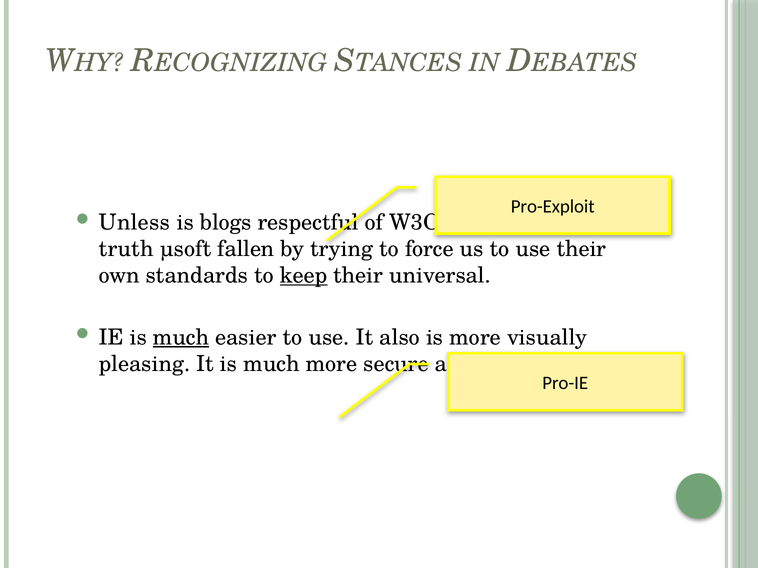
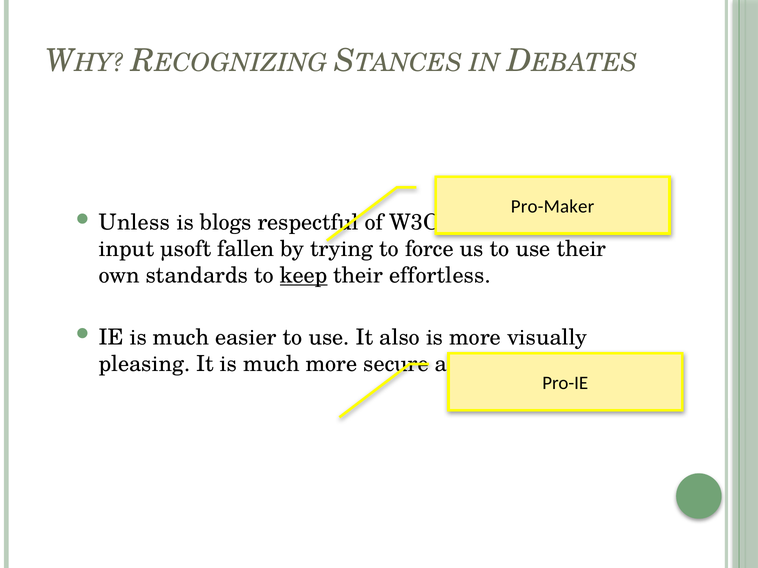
Pro-Exploit: Pro-Exploit -> Pro-Maker (553, 207)
truth: truth -> input (126, 249)
universal: universal -> effortless (440, 276)
much underline: present -> none (181, 338)
